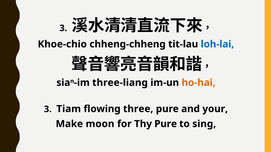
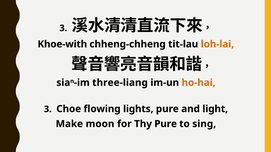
Khoe-chio: Khoe-chio -> Khoe-with (62, 44)
loh-lai colour: blue -> orange (217, 44)
Tiam: Tiam -> Choe (69, 109)
three: three -> lights (138, 109)
your: your -> light (215, 109)
